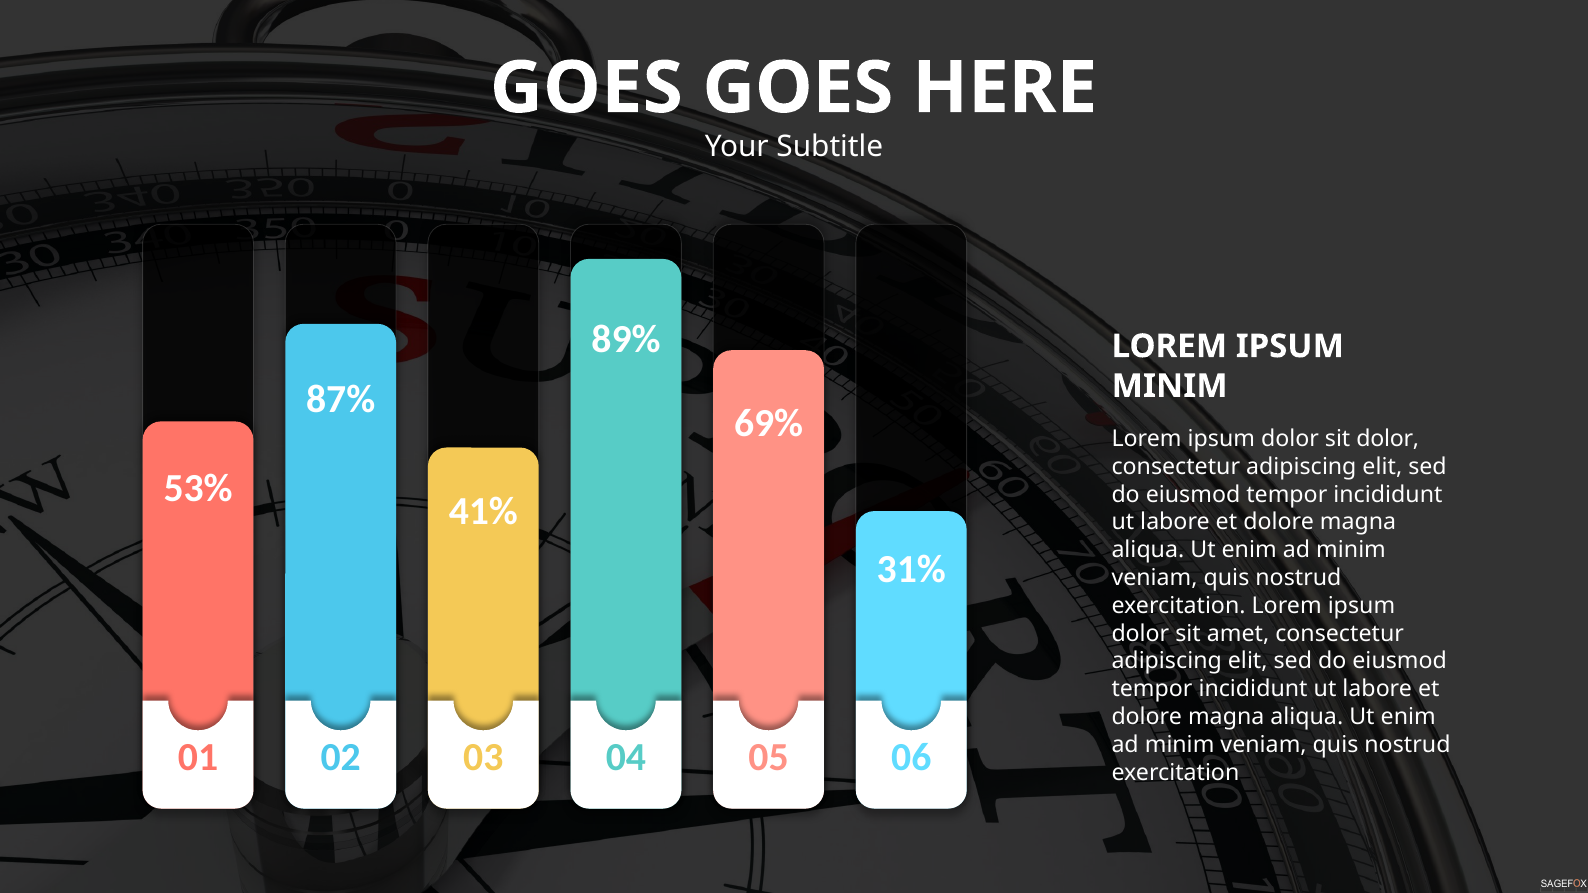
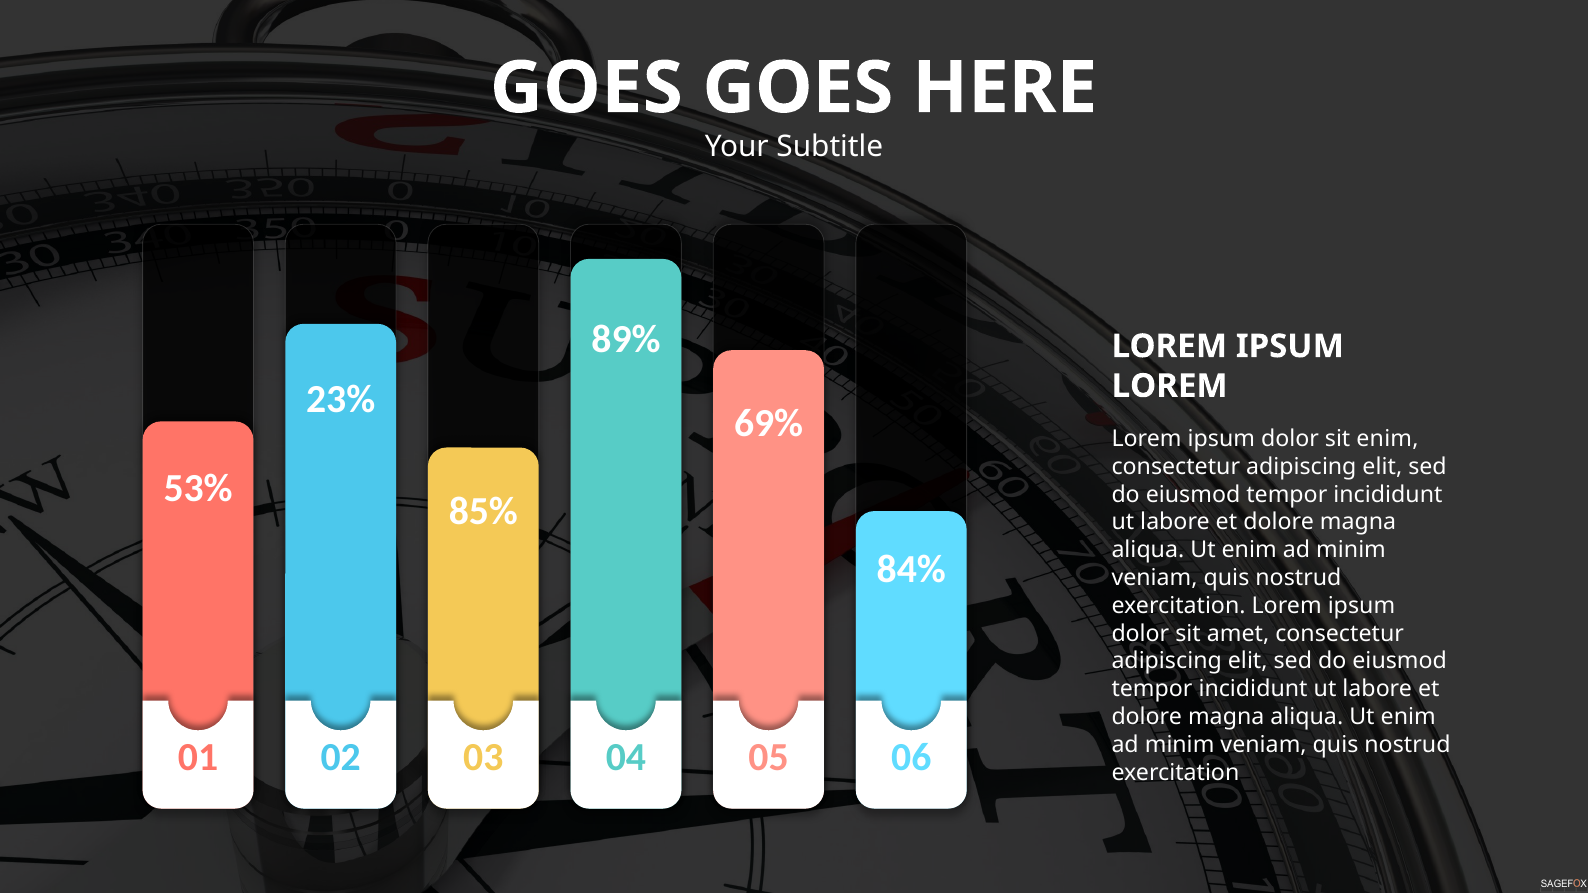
MINIM: MINIM -> LOREM (1170, 386)
87%: 87% -> 23% (341, 399)
sit dolor: dolor -> enim (1388, 439)
41%: 41% -> 85% (483, 512)
31%: 31% -> 84% (911, 570)
